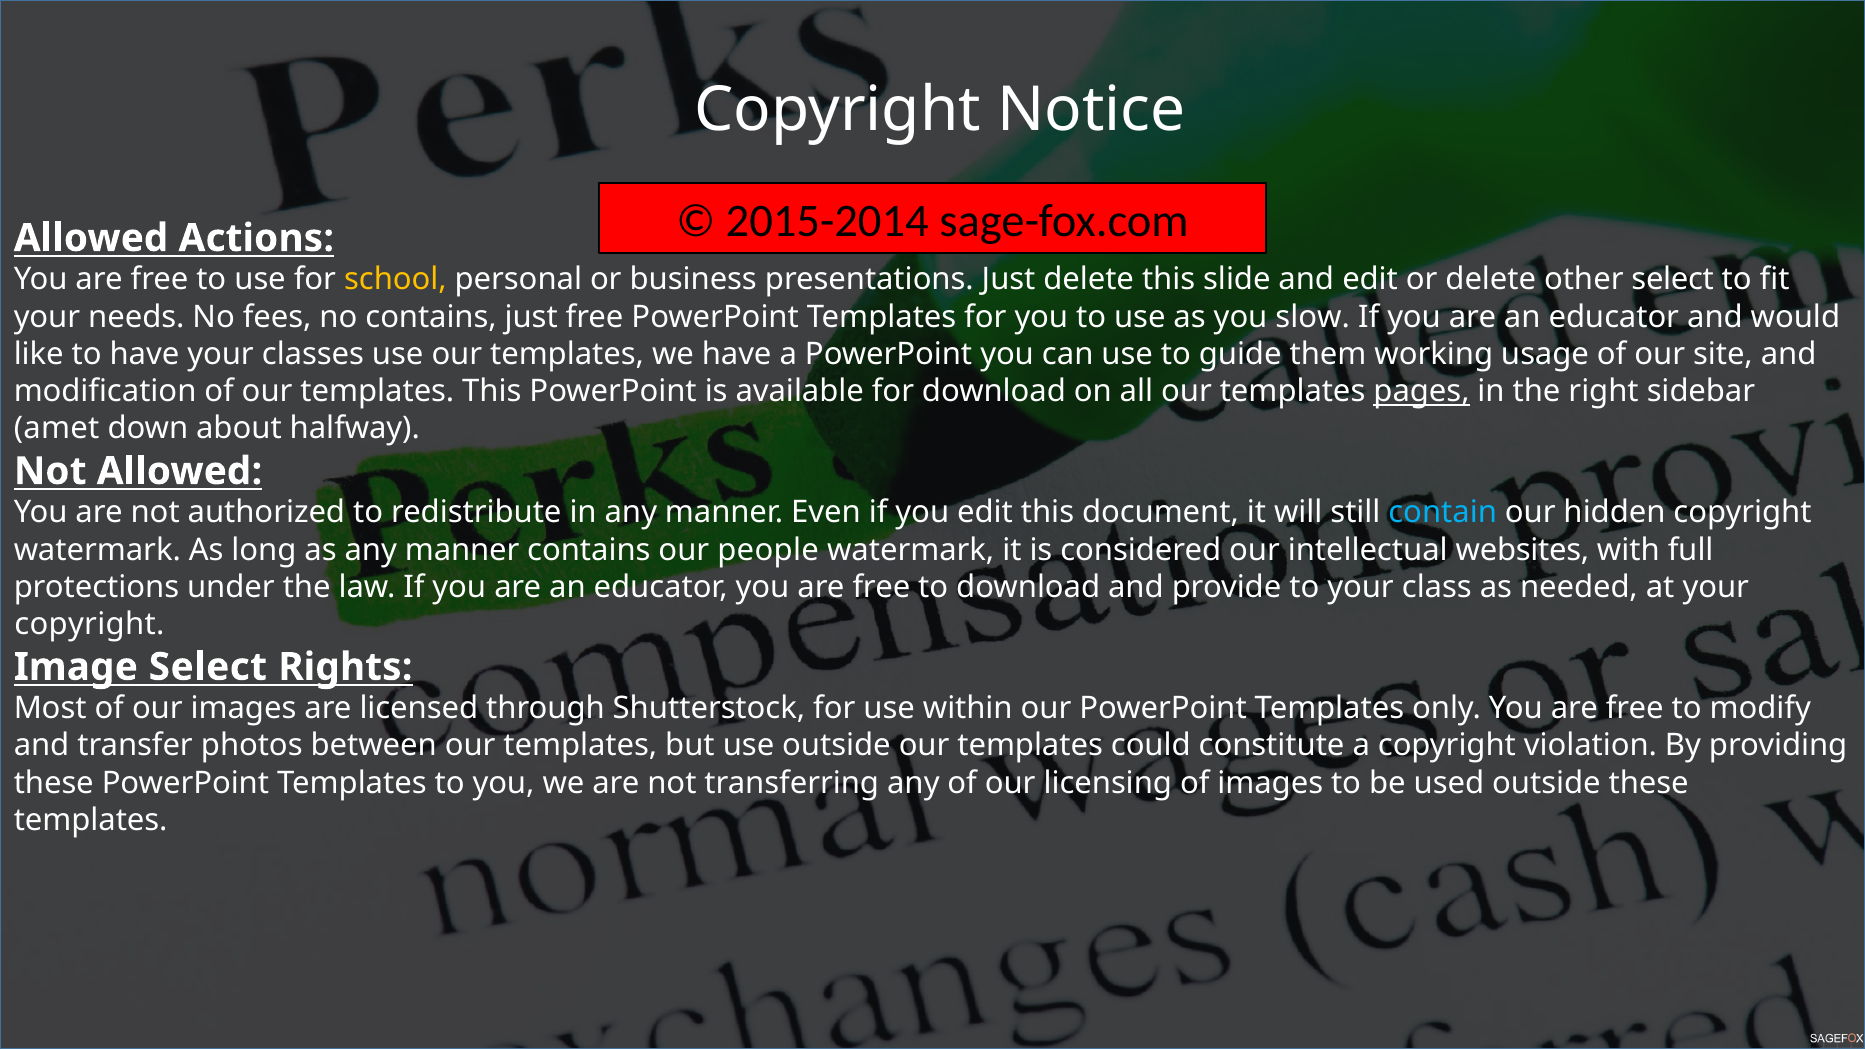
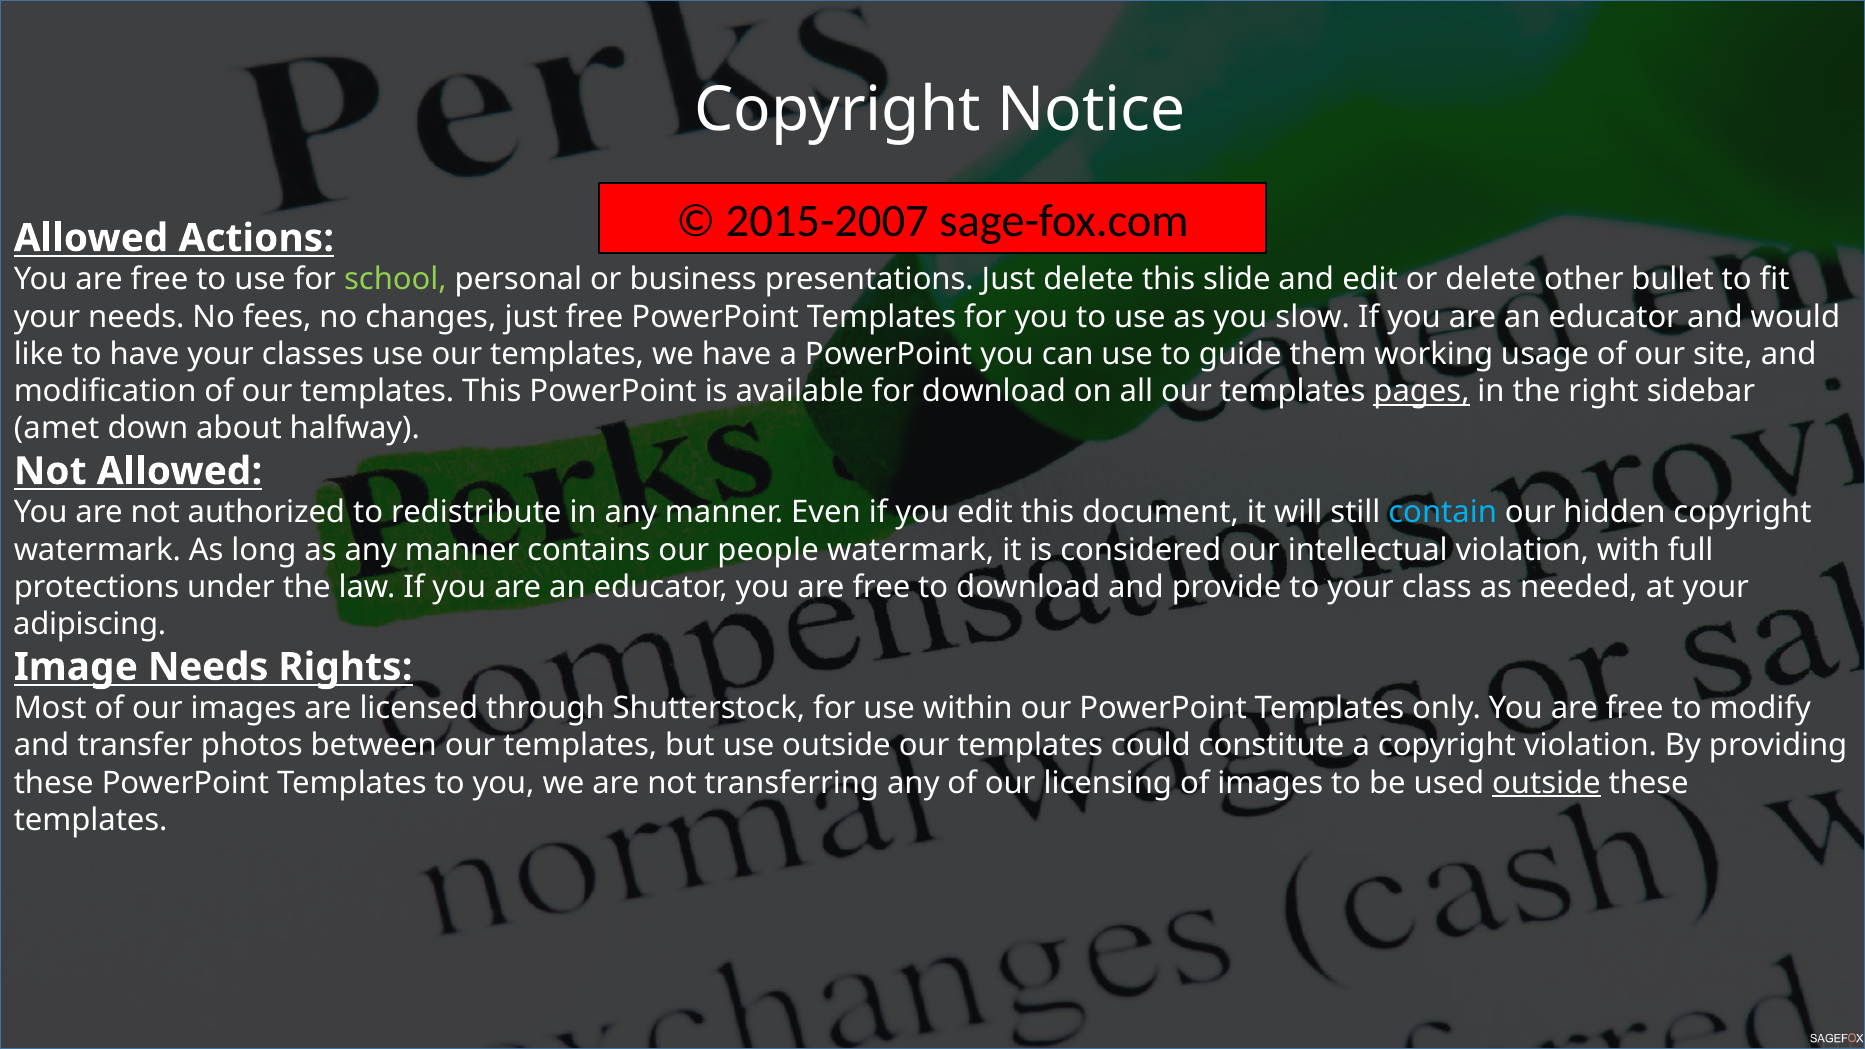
2015-2014: 2015-2014 -> 2015-2007 (827, 221)
school colour: yellow -> light green (395, 280)
other select: select -> bullet (1673, 280)
no contains: contains -> changes (431, 317)
intellectual websites: websites -> violation (1522, 550)
copyright: copyright -> adipiscing (90, 625)
Image Select: Select -> Needs (208, 667)
outside underline: none -> present (1546, 783)
